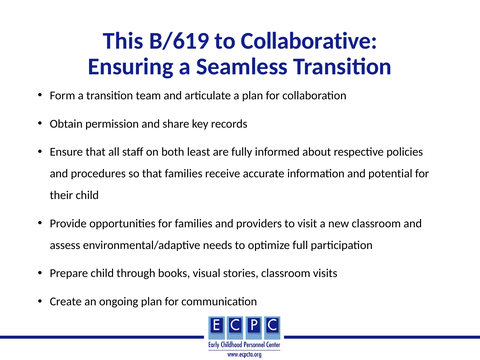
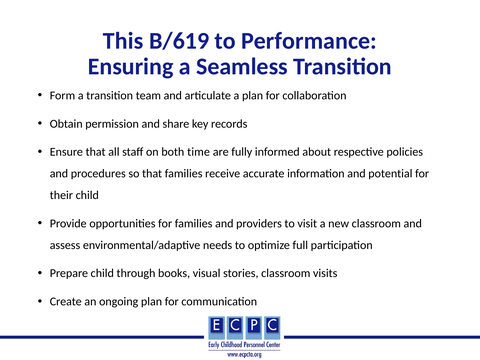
Collaborative: Collaborative -> Performance (309, 41)
least: least -> time (199, 152)
